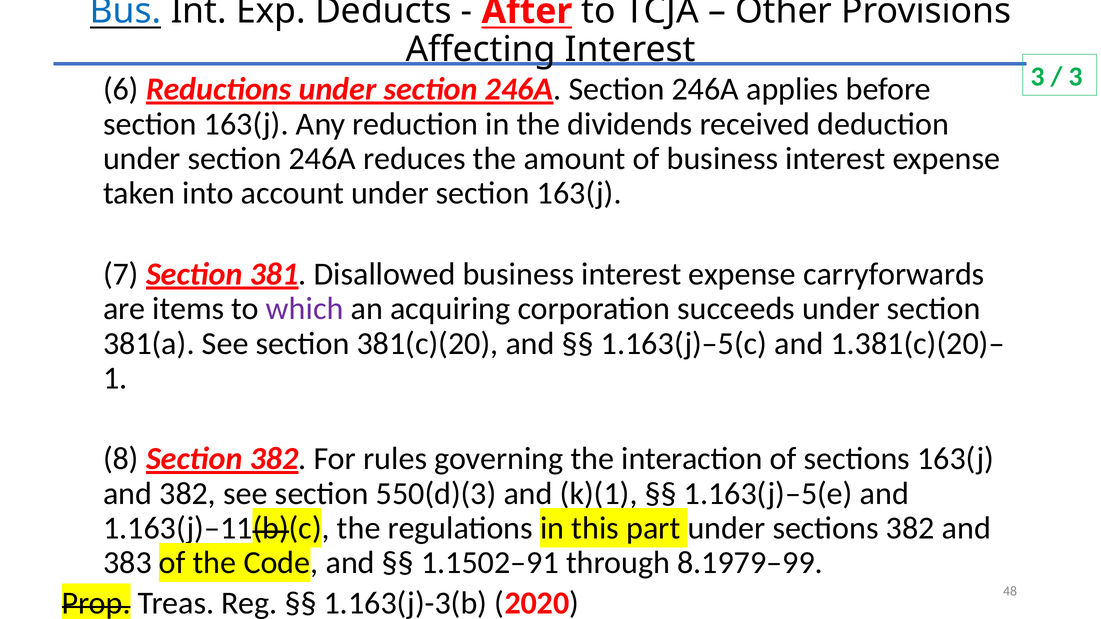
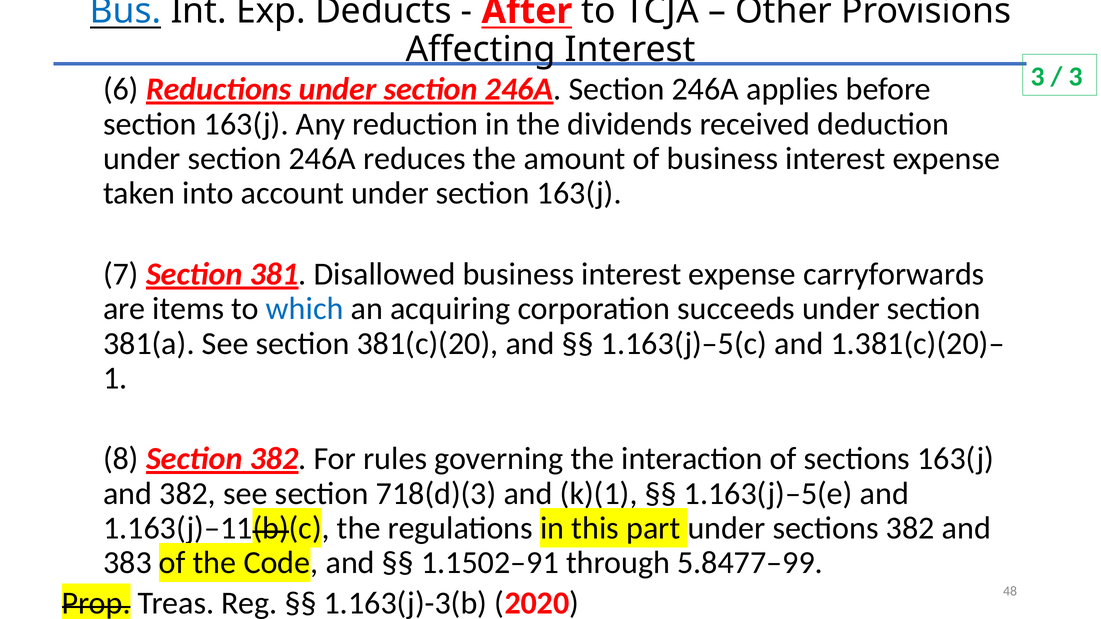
which colour: purple -> blue (305, 309)
550(d)(3: 550(d)(3 -> 718(d)(3 (436, 494)
8.1979–99: 8.1979–99 -> 5.8477–99 (750, 563)
